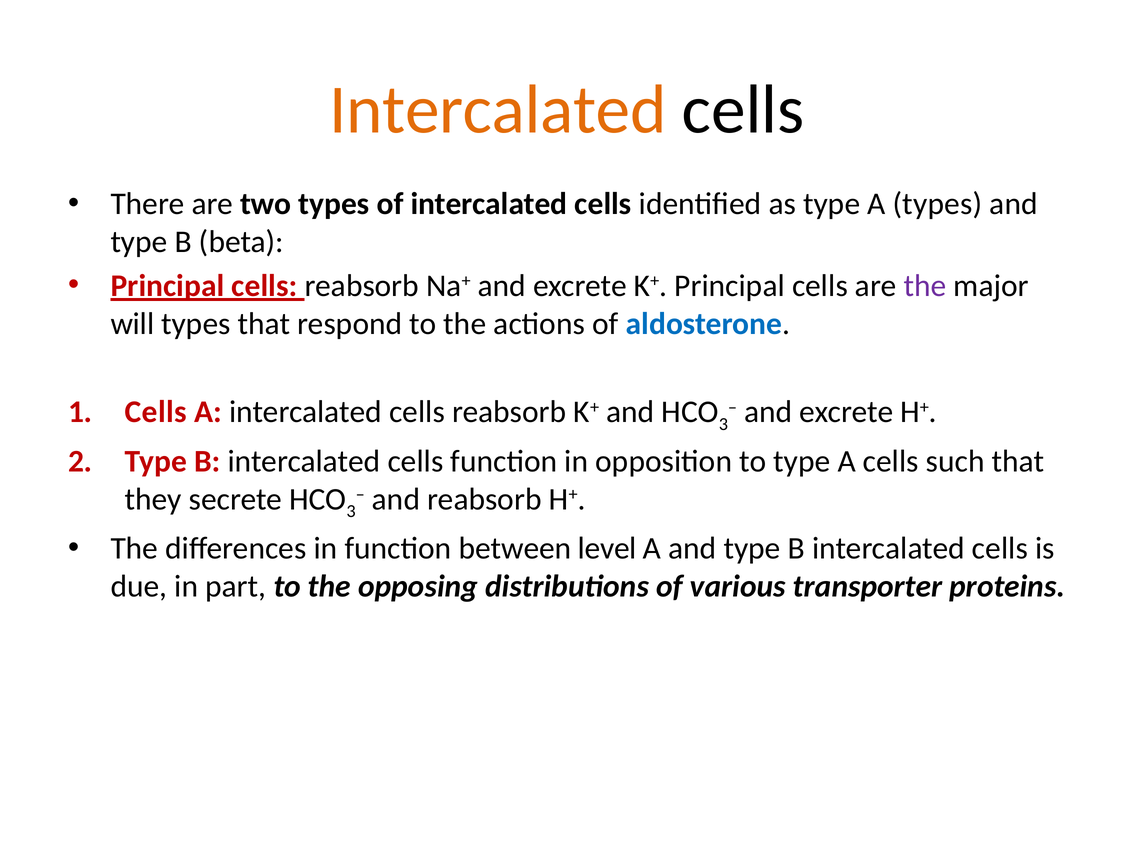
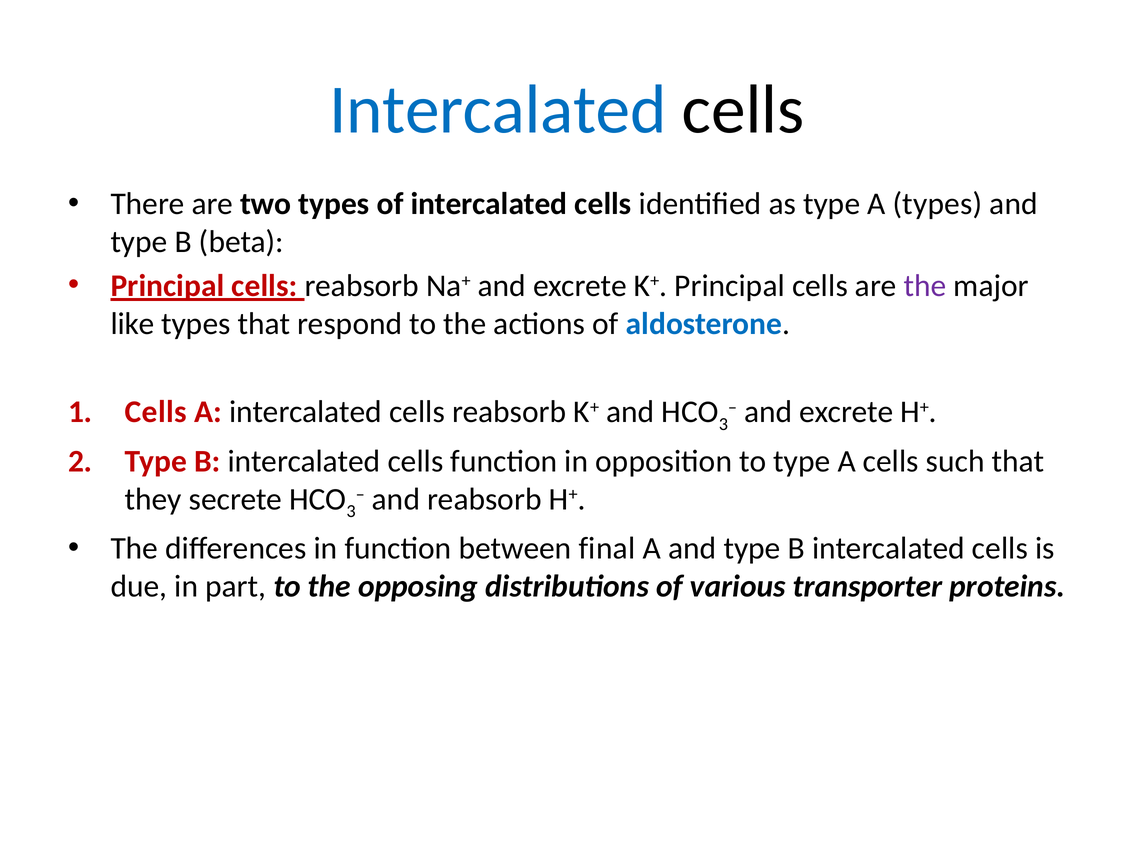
Intercalated colour: orange -> blue (498, 110)
will: will -> like (132, 324)
level: level -> final (607, 549)
